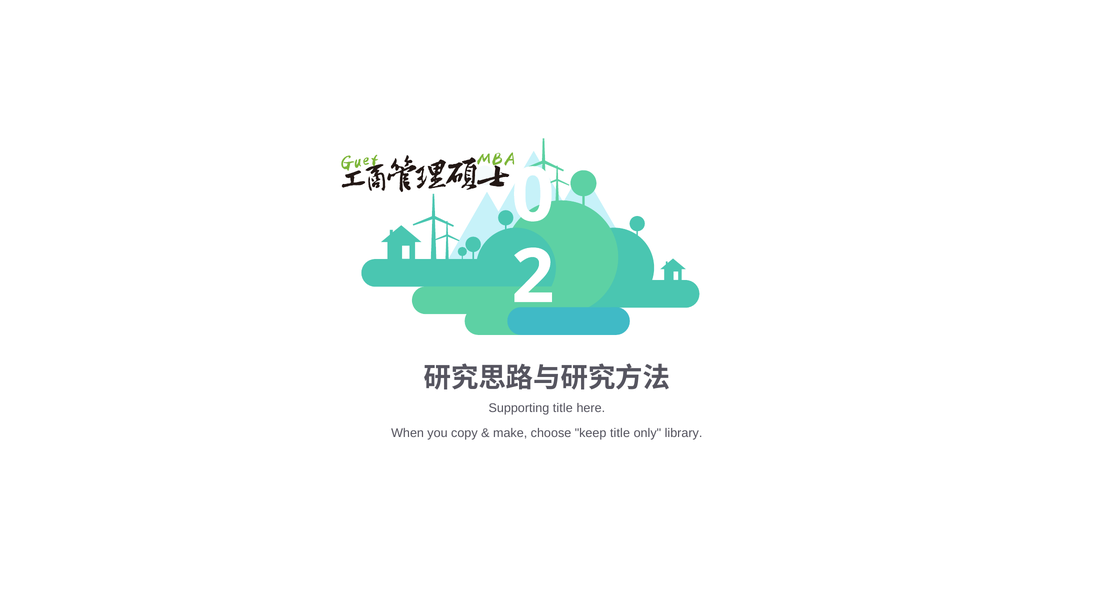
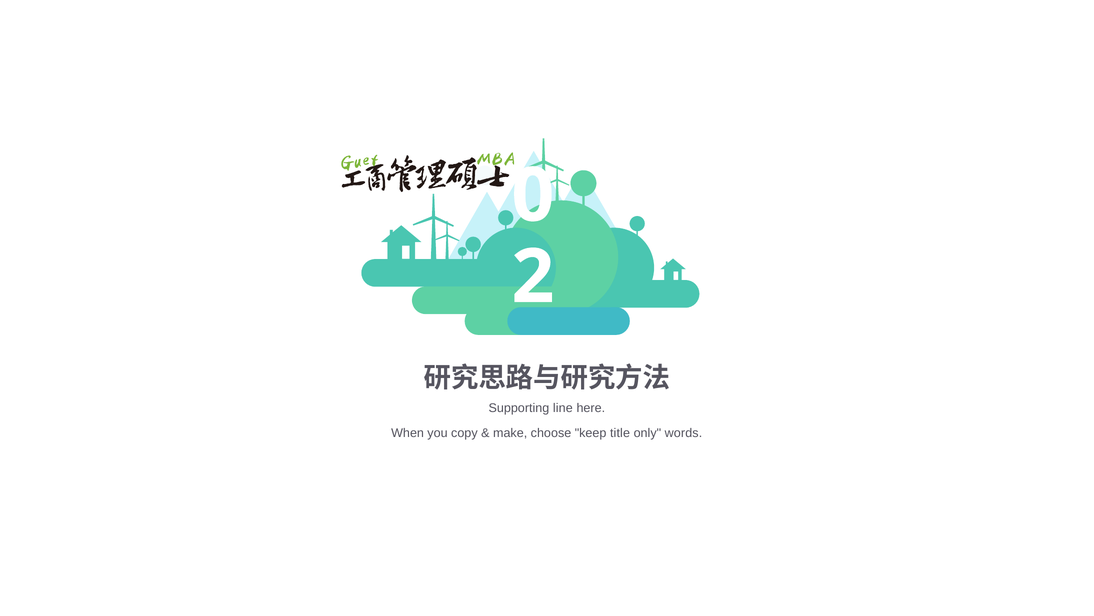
Supporting title: title -> line (563, 408)
library: library -> words (683, 433)
